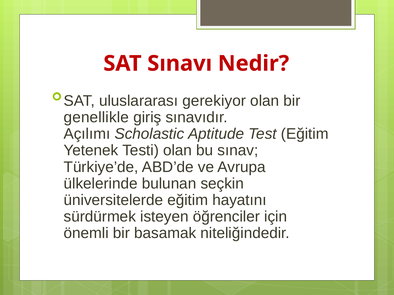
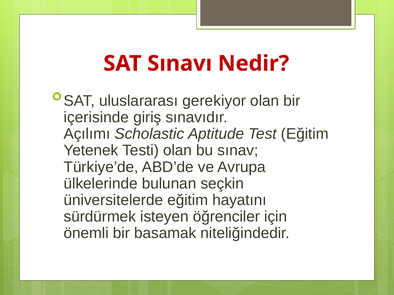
genellikle: genellikle -> içerisinde (96, 118)
